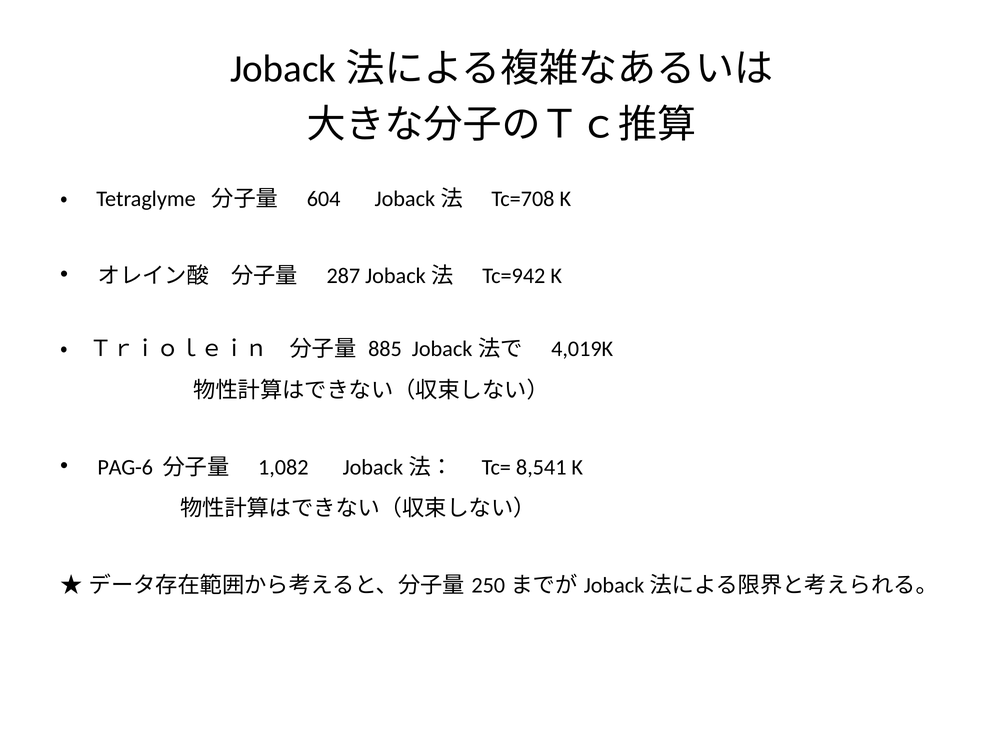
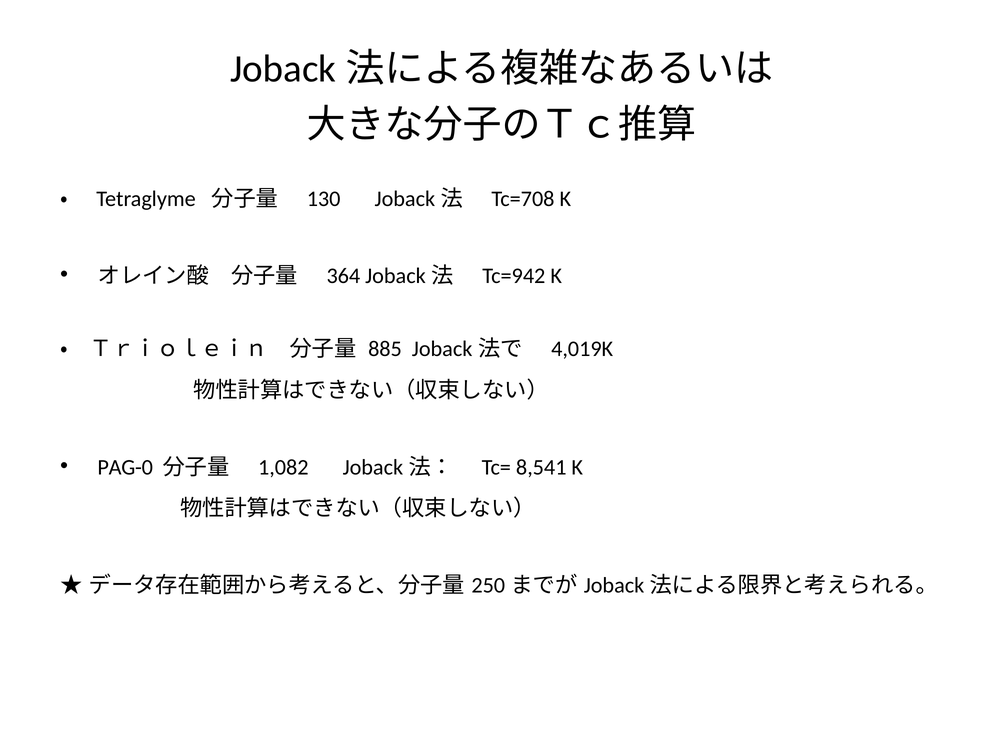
604: 604 -> 130 (324, 199)
287: 287 -> 364 (343, 276)
PAG-6: PAG-6 -> PAG-0 (125, 467)
